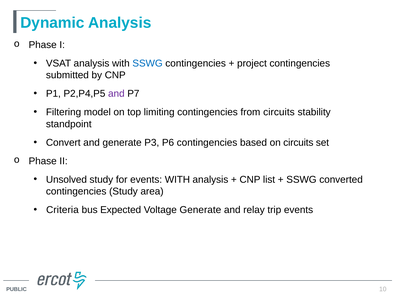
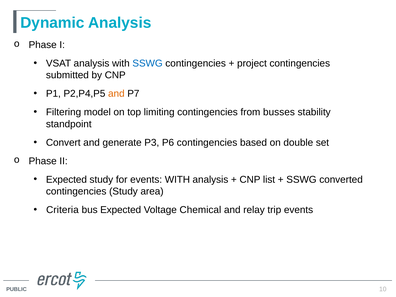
and colour: purple -> orange (116, 94)
from circuits: circuits -> busses (279, 112)
on circuits: circuits -> double (298, 143)
Unsolved: Unsolved -> Expected (66, 179)
Voltage Generate: Generate -> Chemical (200, 210)
